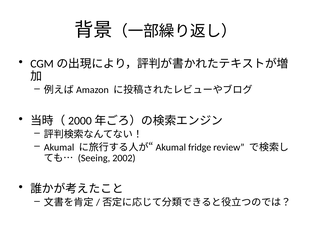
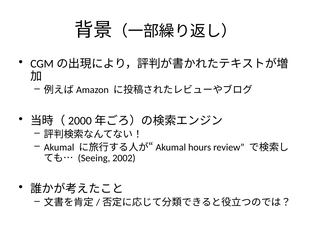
fridge: fridge -> hours (200, 147)
